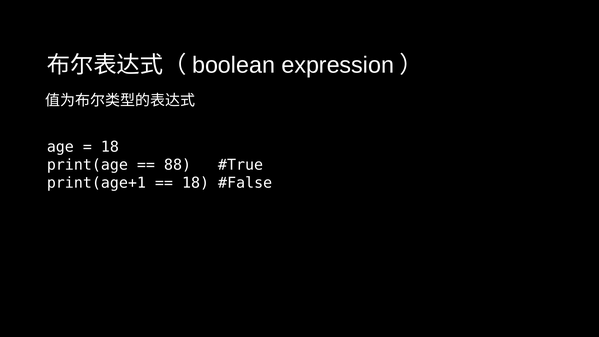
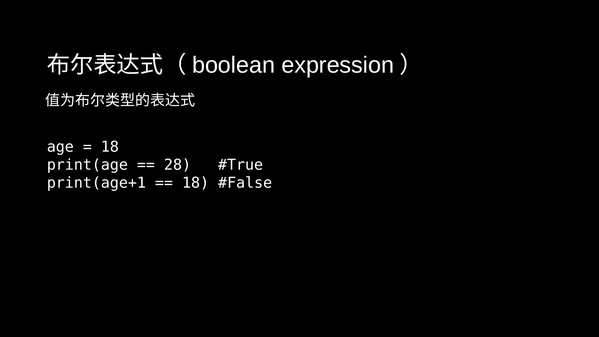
88: 88 -> 28 (178, 165)
